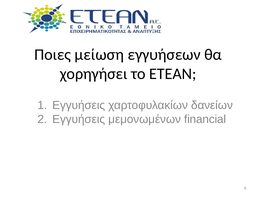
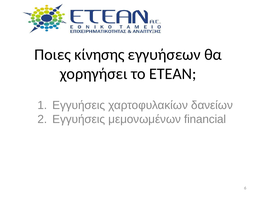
μείωση: μείωση -> κίνησης (99, 54)
